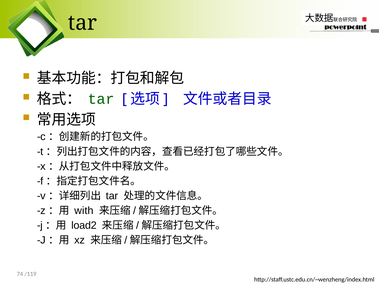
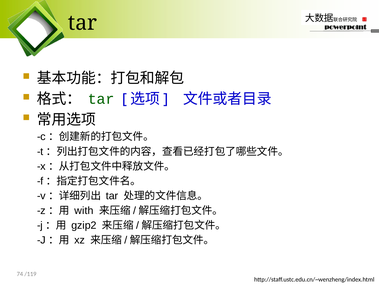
load2: load2 -> gzip2 (84, 225)
